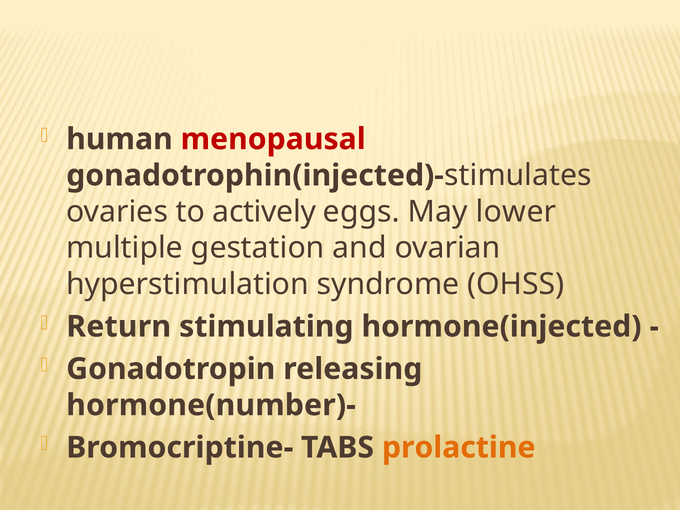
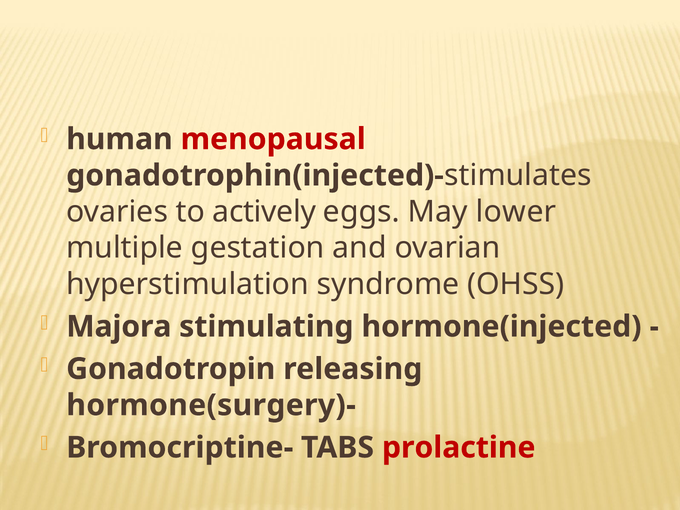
Return: Return -> Majora (119, 327)
hormone(number)-: hormone(number)- -> hormone(surgery)- (211, 405)
prolactine colour: orange -> red (459, 448)
